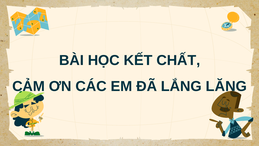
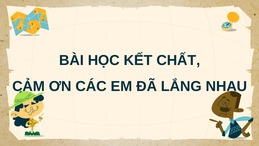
LĂNG: LĂNG -> NHAU (226, 86)
